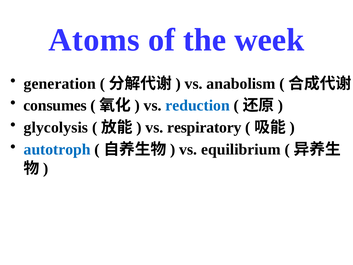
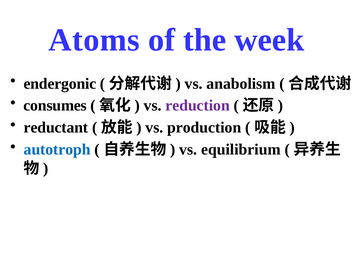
generation: generation -> endergonic (60, 83)
reduction colour: blue -> purple (198, 105)
glycolysis: glycolysis -> reductant (56, 127)
respiratory: respiratory -> production (204, 127)
